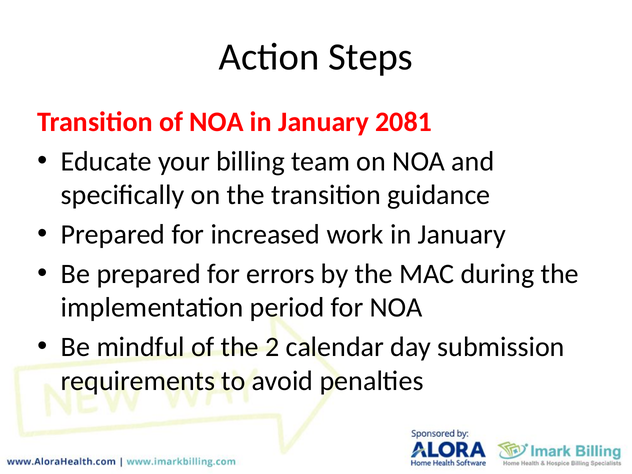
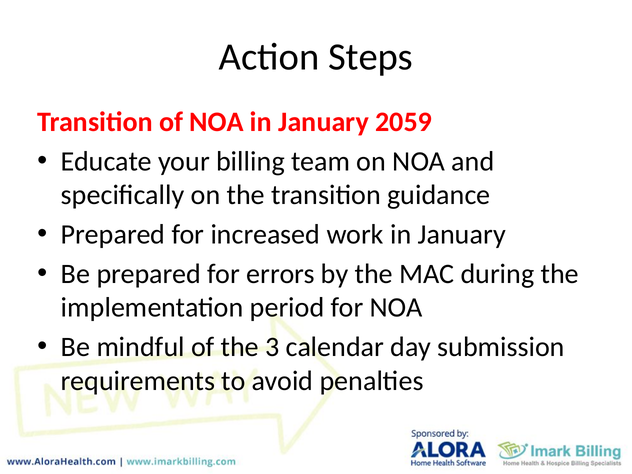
2081: 2081 -> 2059 (404, 122)
2: 2 -> 3 (272, 347)
